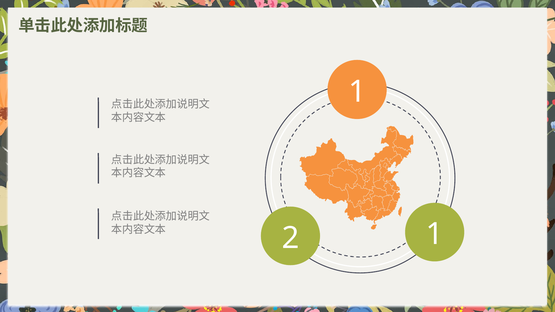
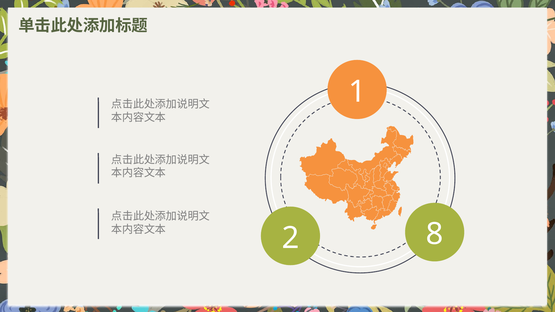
2 1: 1 -> 8 (435, 234)
